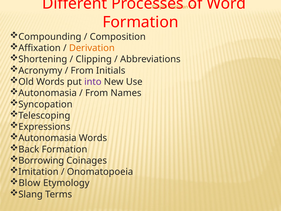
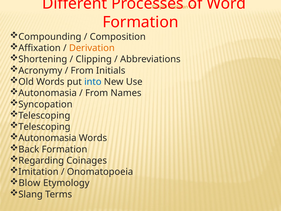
into colour: purple -> blue (93, 82)
Expressions: Expressions -> Telescoping (44, 127)
Borrowing: Borrowing -> Regarding (41, 160)
